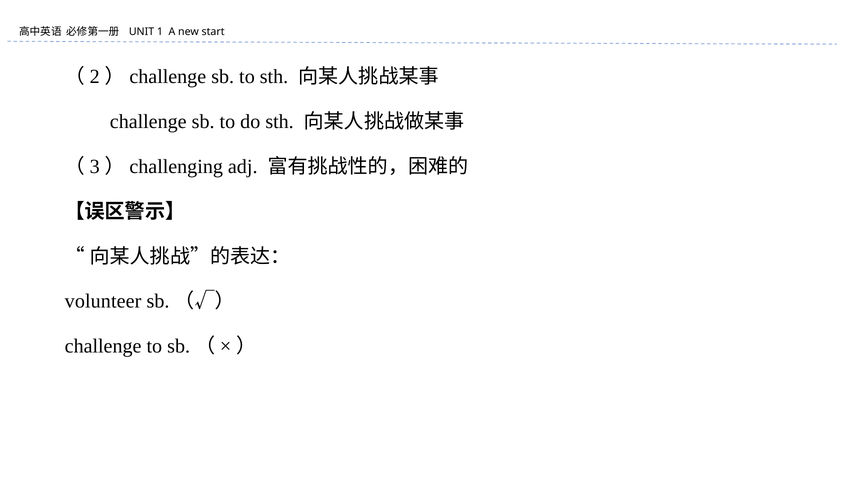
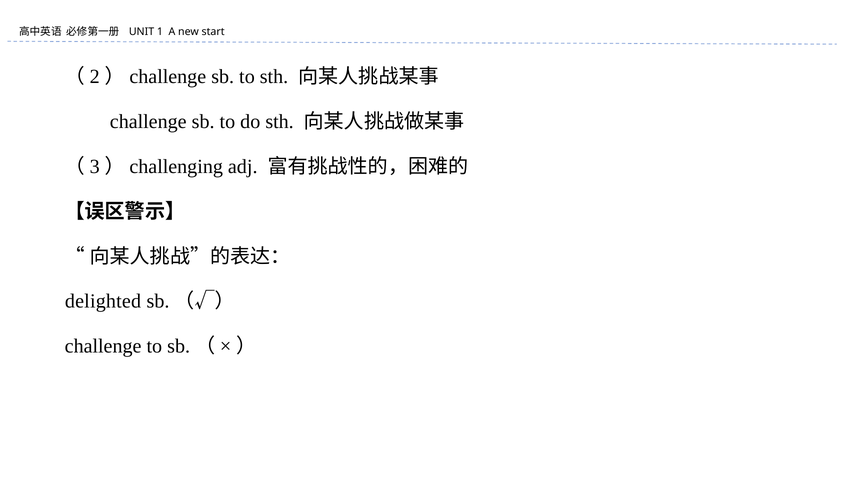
volunteer: volunteer -> delighted (103, 302)
